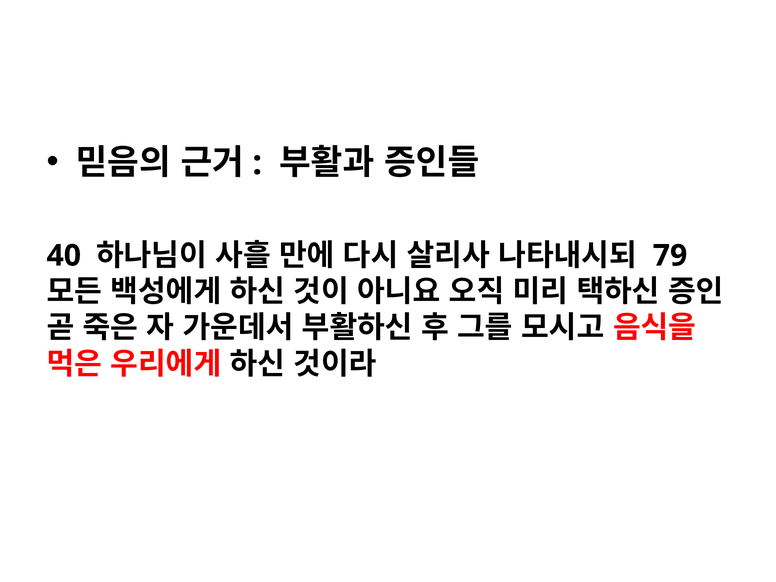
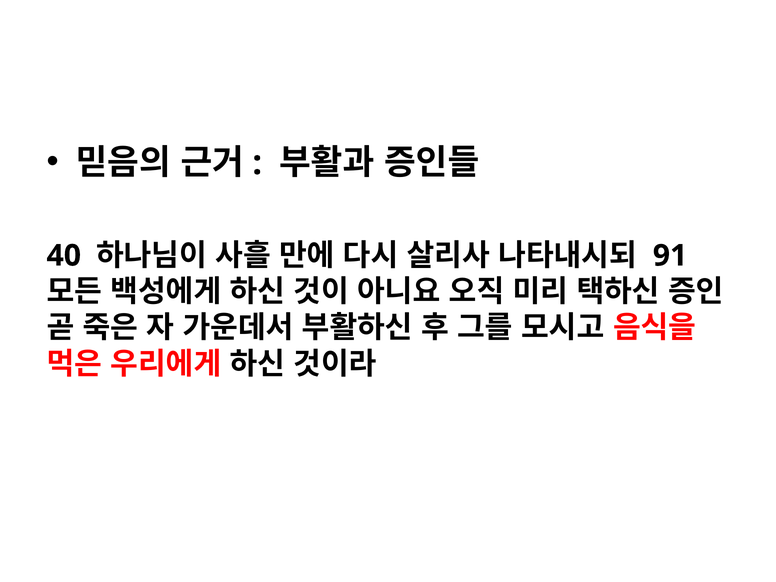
79: 79 -> 91 (670, 256)
